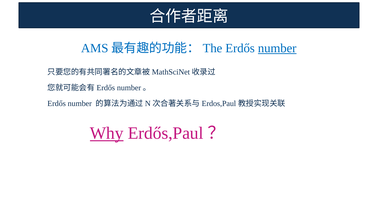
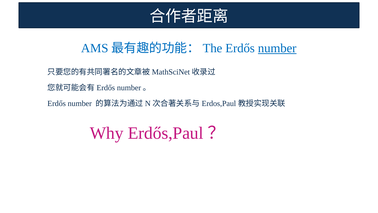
Why underline: present -> none (107, 133)
